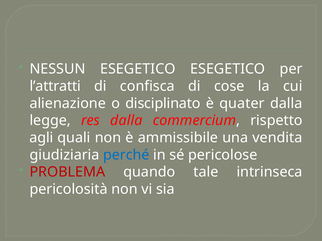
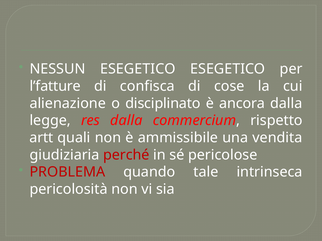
l’attratti: l’attratti -> l’fatture (55, 86)
quater: quater -> ancora (242, 104)
agli: agli -> artt (41, 138)
perché colour: blue -> red (126, 155)
